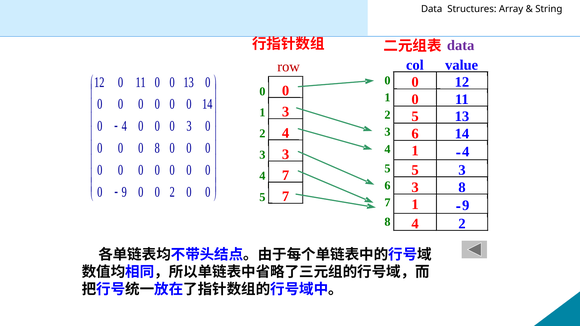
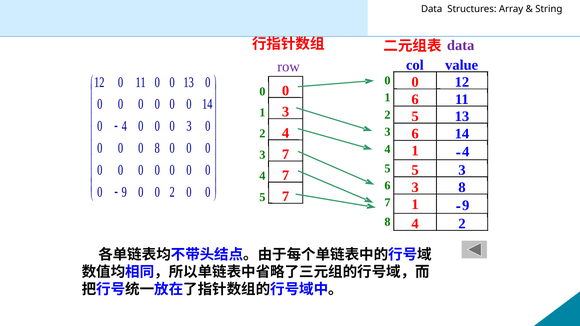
row colour: red -> purple (289, 67)
1 0: 0 -> 6 (415, 99)
3 3: 3 -> 7 (286, 154)
